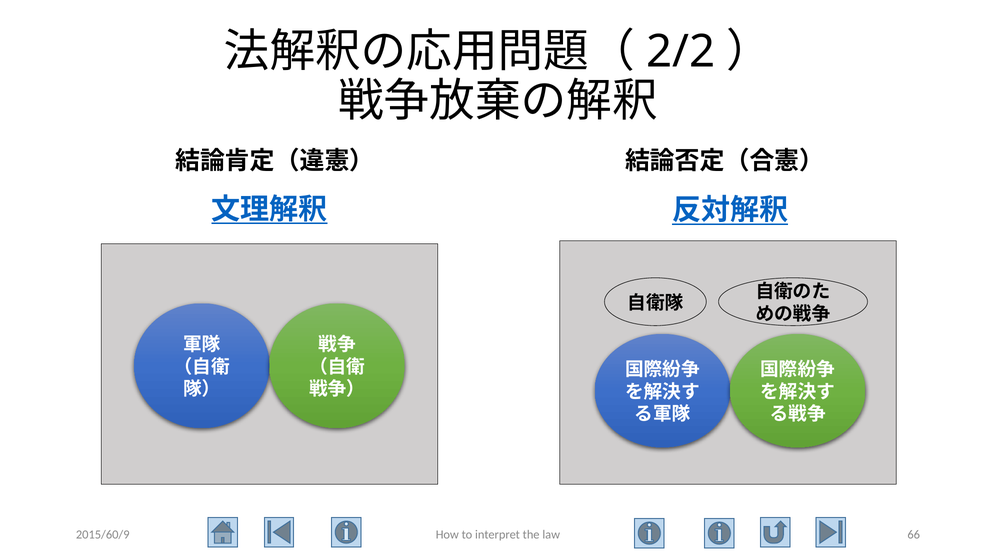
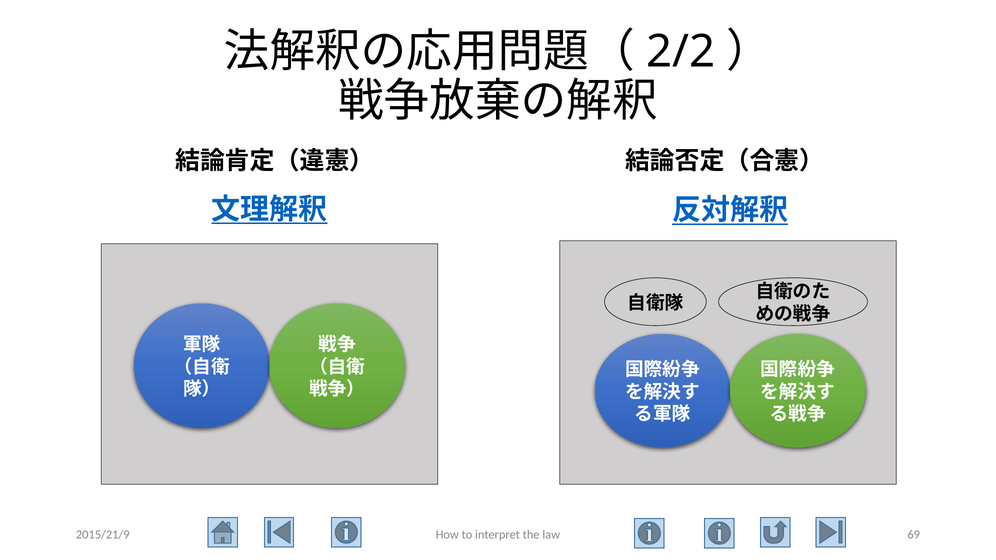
2015/60/9: 2015/60/9 -> 2015/21/9 (103, 535)
66: 66 -> 69 (914, 535)
